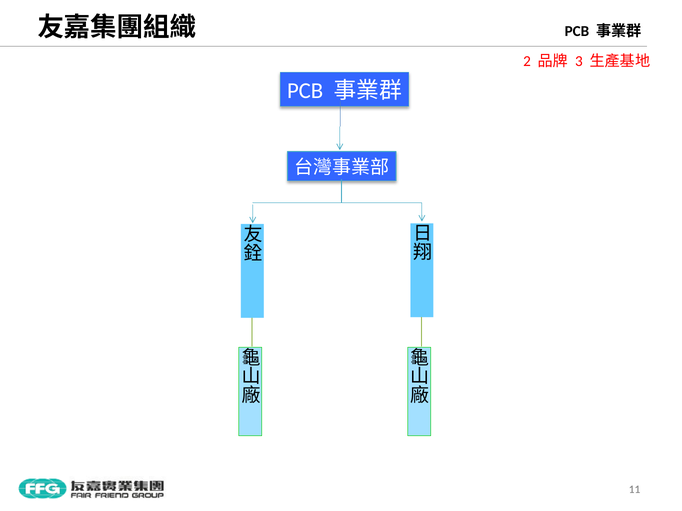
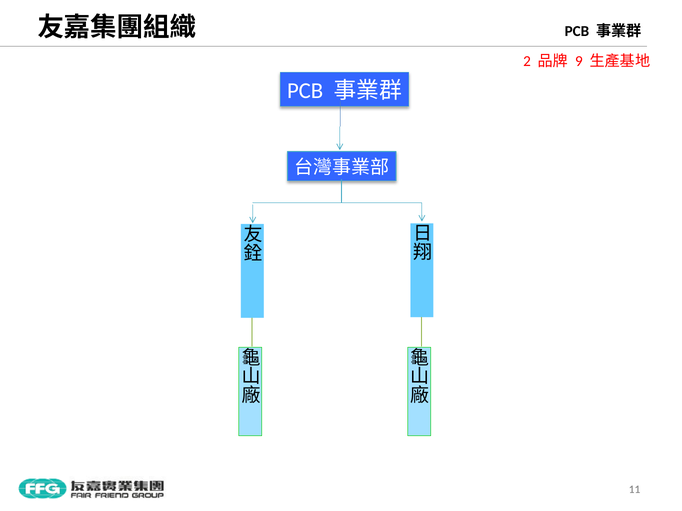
3: 3 -> 9 (579, 61)
